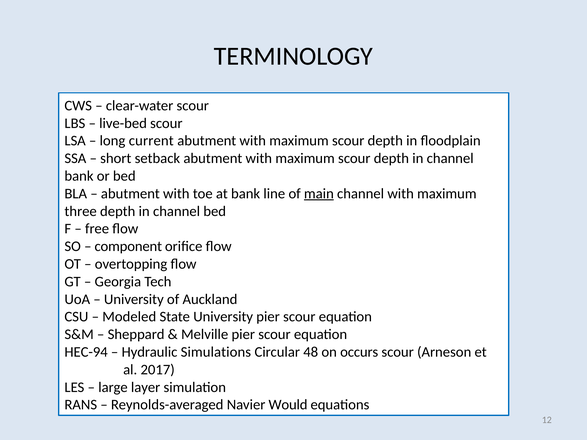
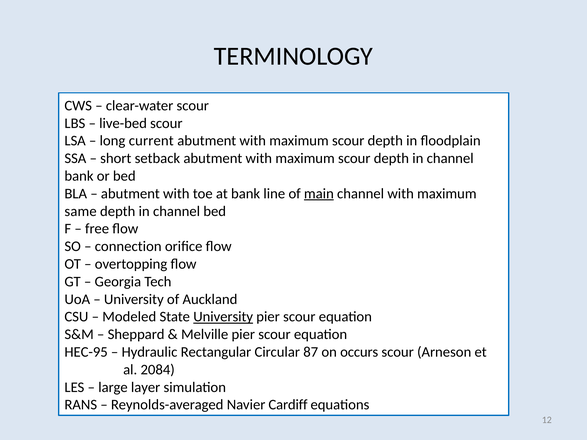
three: three -> same (81, 211)
component: component -> connection (128, 247)
University underline: none -> present (223, 317)
HEC-94: HEC-94 -> HEC-95 (86, 352)
Simulations: Simulations -> Rectangular (216, 352)
48: 48 -> 87 (311, 352)
2017: 2017 -> 2084 (158, 370)
Would: Would -> Cardiff (288, 405)
